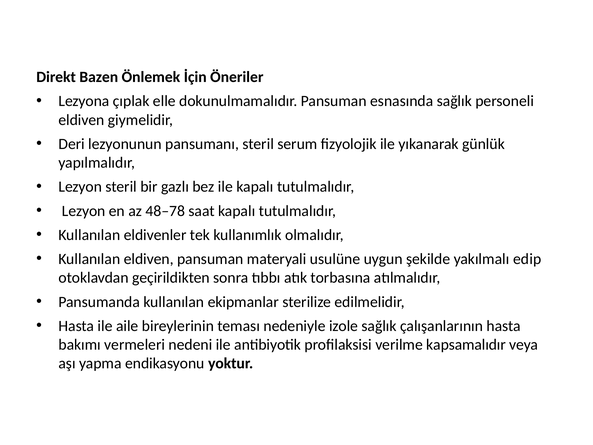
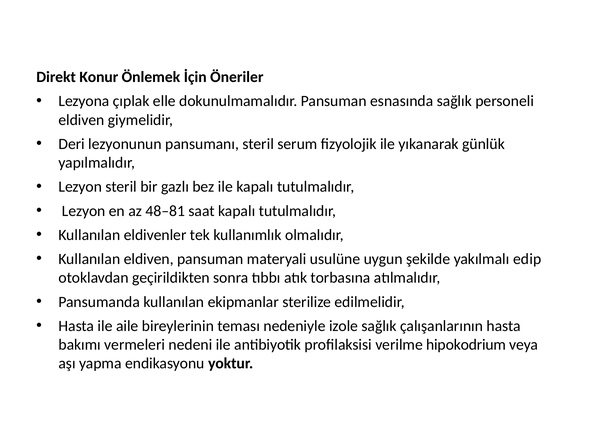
Bazen: Bazen -> Konur (99, 77)
48–78: 48–78 -> 48–81 (165, 211)
kapsamalıdır: kapsamalıdır -> hipokodrium (466, 344)
